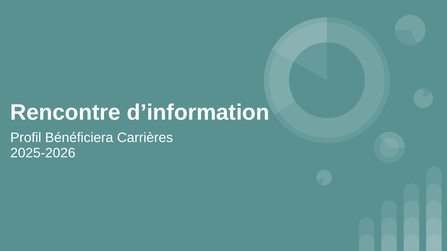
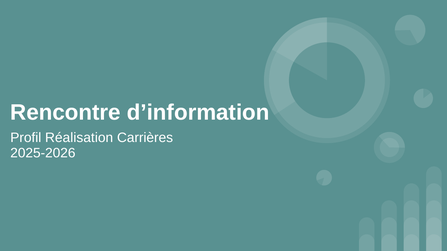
Bénéficiera: Bénéficiera -> Réalisation (79, 138)
